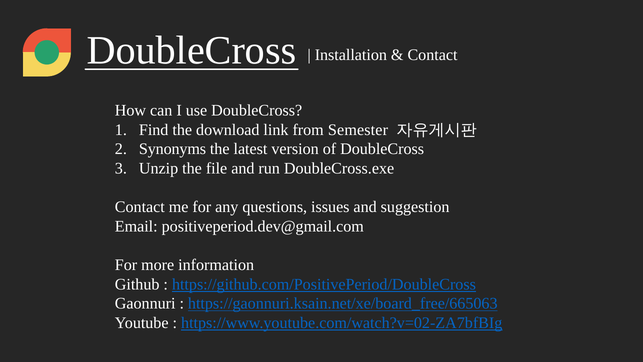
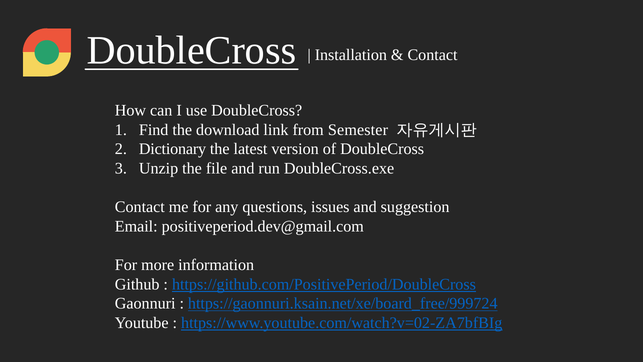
Synonyms: Synonyms -> Dictionary (173, 149)
https://gaonnuri.ksain.net/xe/board_free/665063: https://gaonnuri.ksain.net/xe/board_free/665063 -> https://gaonnuri.ksain.net/xe/board_free/999724 (343, 303)
